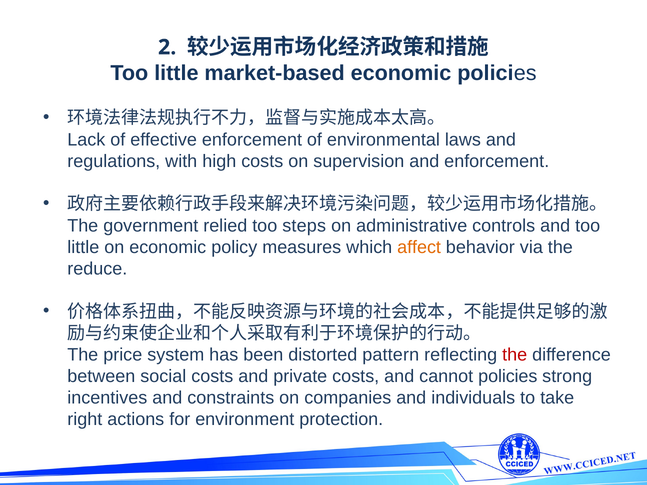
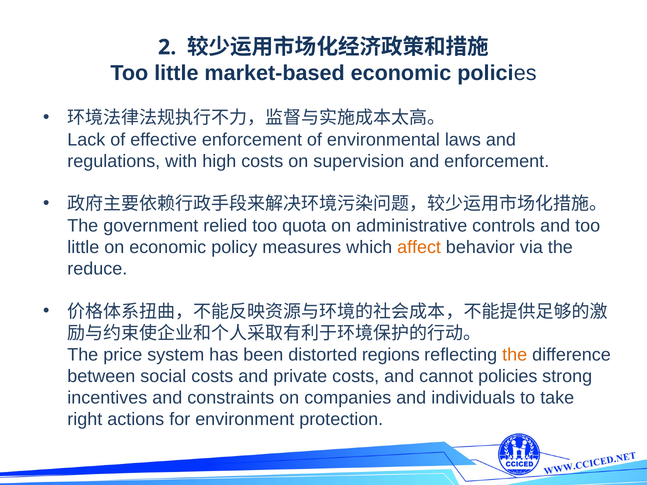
steps: steps -> quota (304, 226)
pattern: pattern -> regions (391, 355)
the colour: red -> orange (515, 355)
